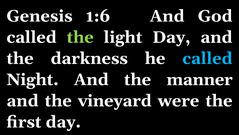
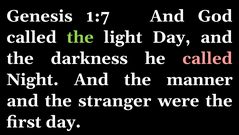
1:6: 1:6 -> 1:7 (98, 16)
called colour: light blue -> pink (207, 58)
vineyard: vineyard -> stranger (115, 100)
